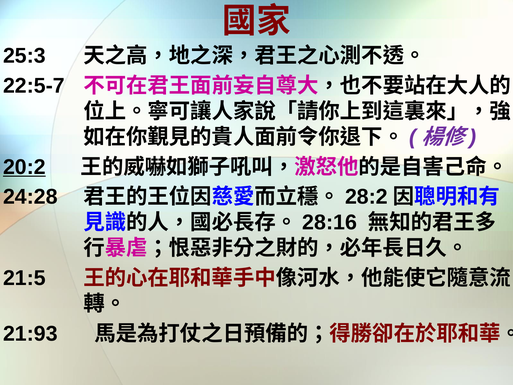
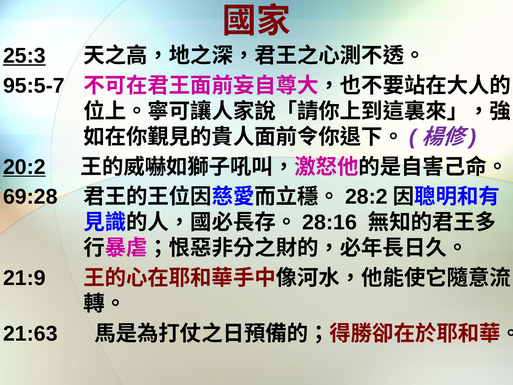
25:3 underline: none -> present (24, 56)
22:5-7: 22:5-7 -> 95:5-7 (34, 86)
24:28: 24:28 -> 69:28 (30, 197)
21:5: 21:5 -> 21:9 (24, 278)
21:93: 21:93 -> 21:63 (30, 334)
